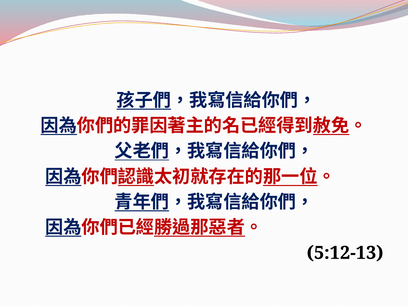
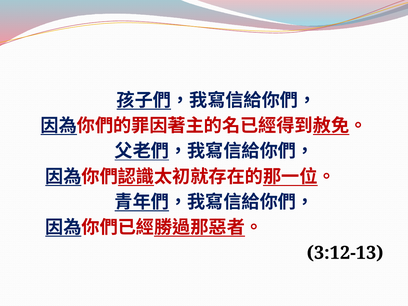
5:12-13: 5:12-13 -> 3:12-13 (345, 253)
